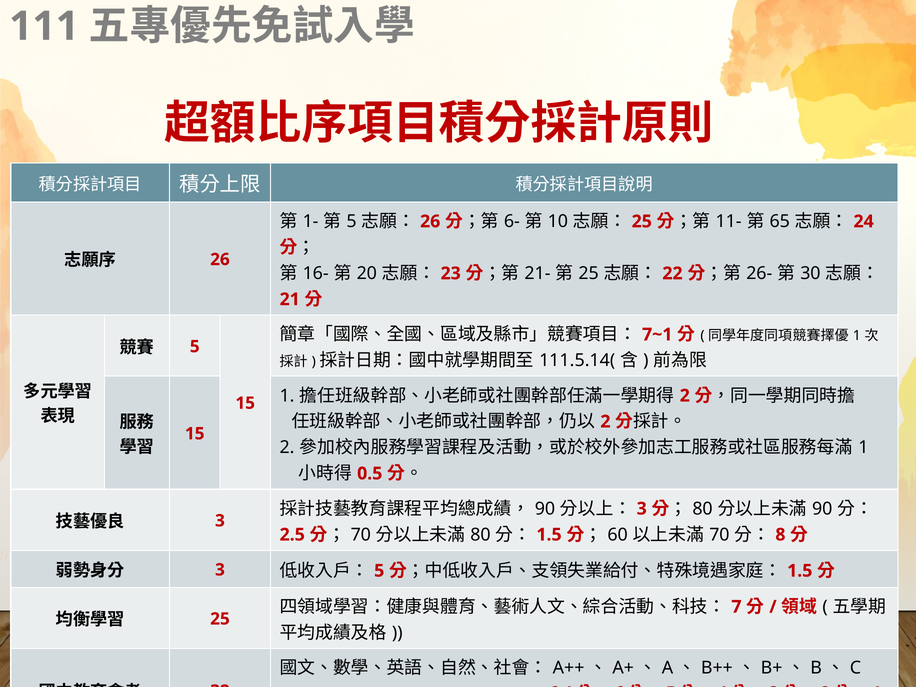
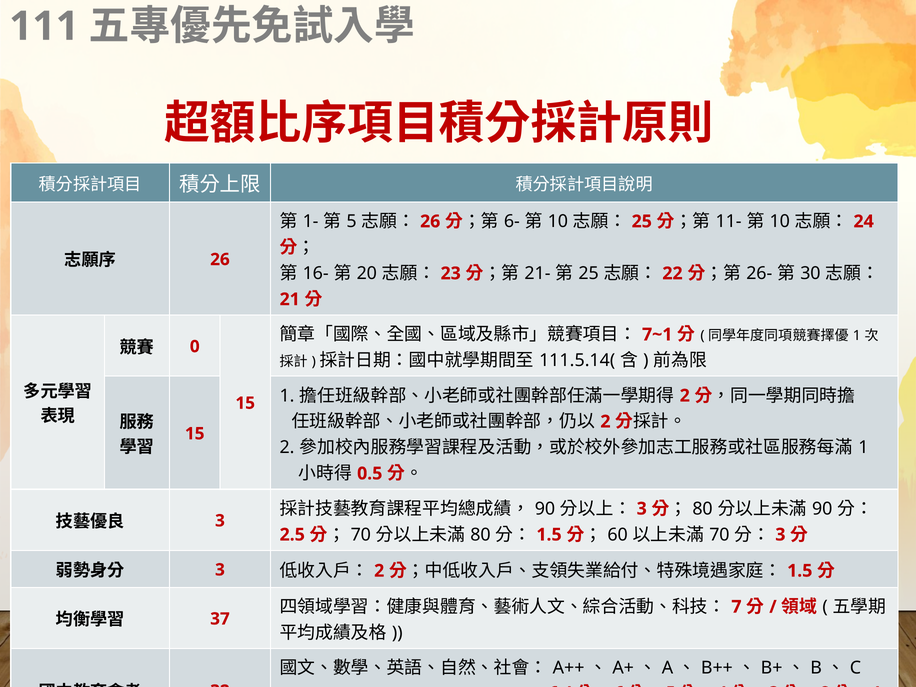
65: 65 -> 10 (780, 221)
5: 5 -> 0 (195, 347)
8: 8 -> 3 (780, 535)
5: 5 -> 2 (379, 571)
25: 25 -> 37 (220, 619)
